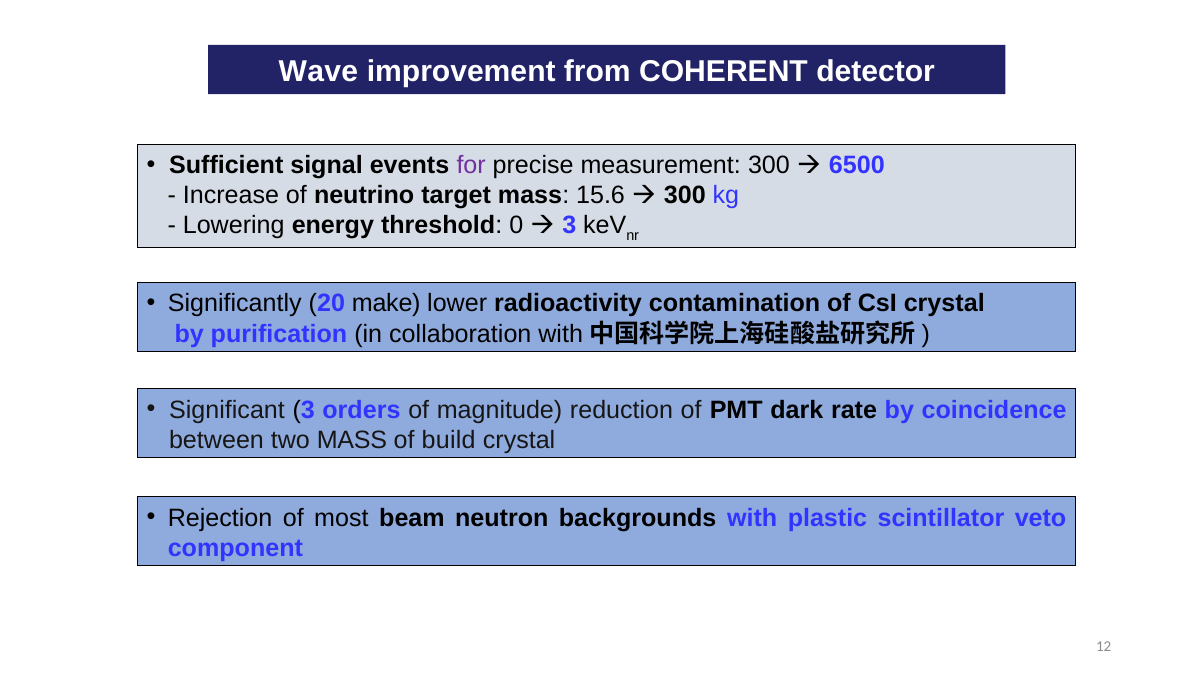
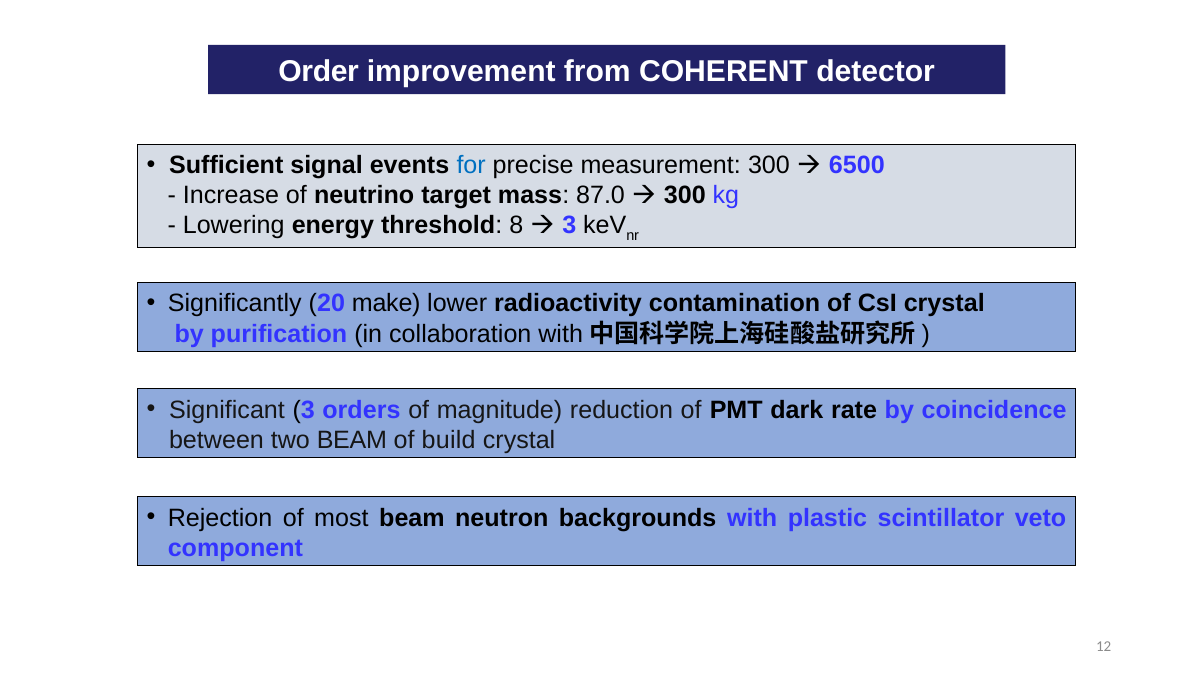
Wave: Wave -> Order (319, 72)
for colour: purple -> blue (471, 165)
15.6: 15.6 -> 87.0 (601, 195)
0: 0 -> 8 (516, 226)
two MASS: MASS -> BEAM (352, 440)
